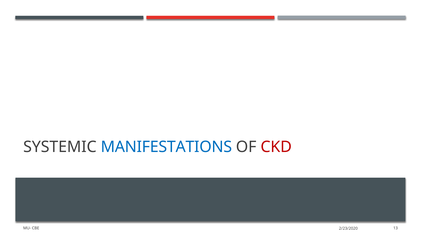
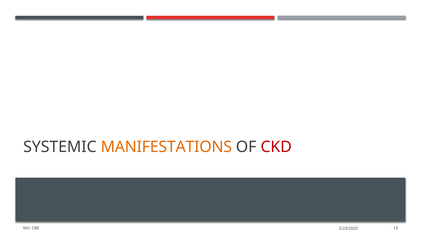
MANIFESTATIONS colour: blue -> orange (166, 147)
